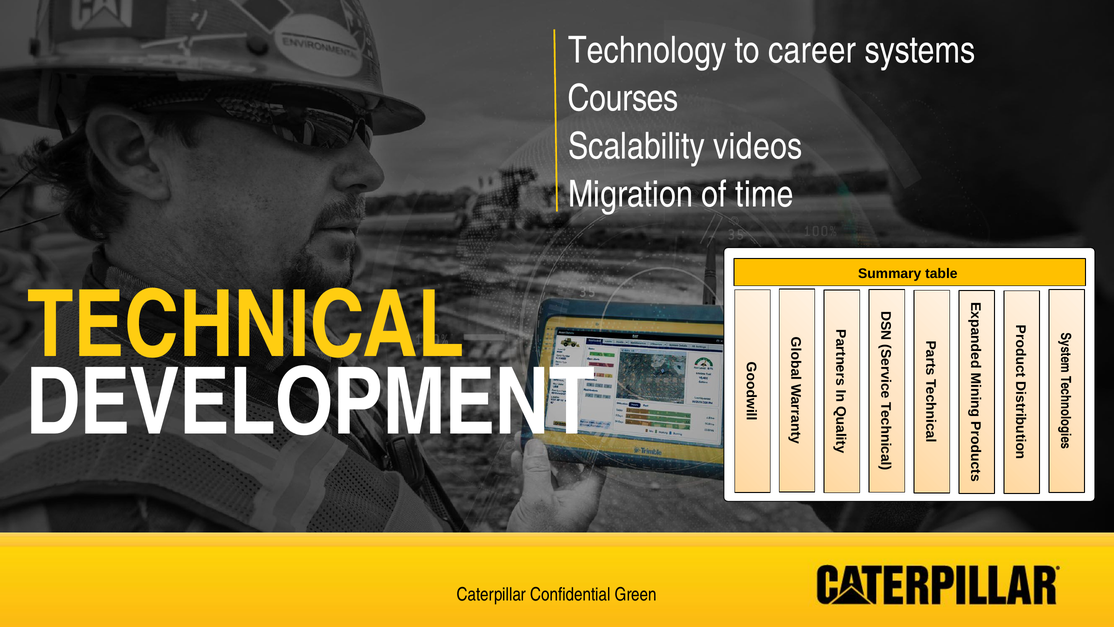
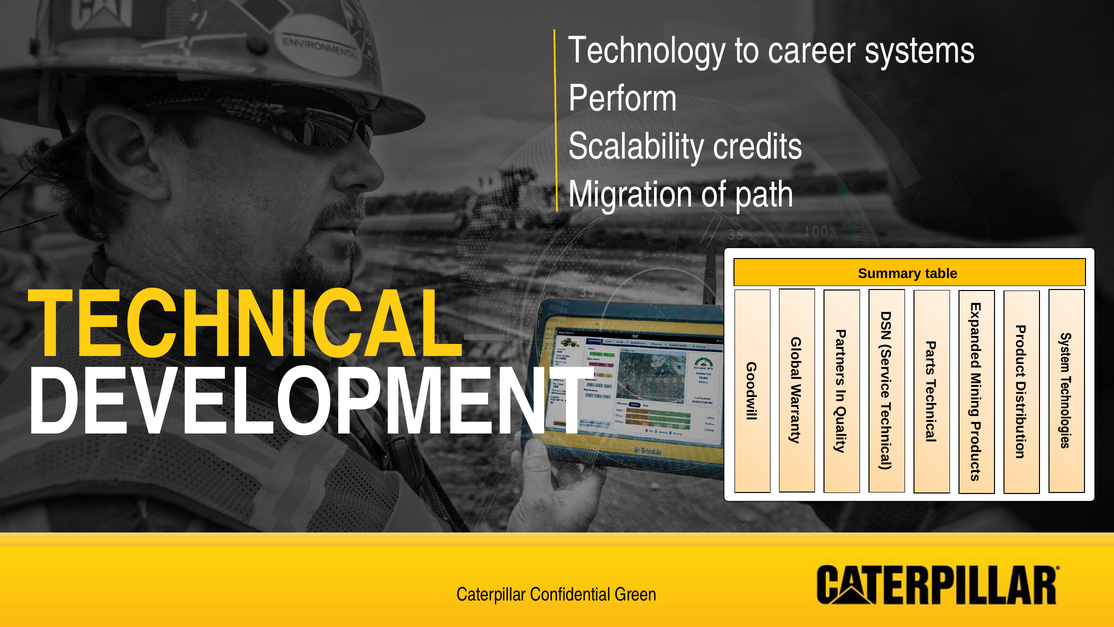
Courses: Courses -> Perform (623, 99)
videos: videos -> credits (758, 146)
time: time -> path (765, 194)
